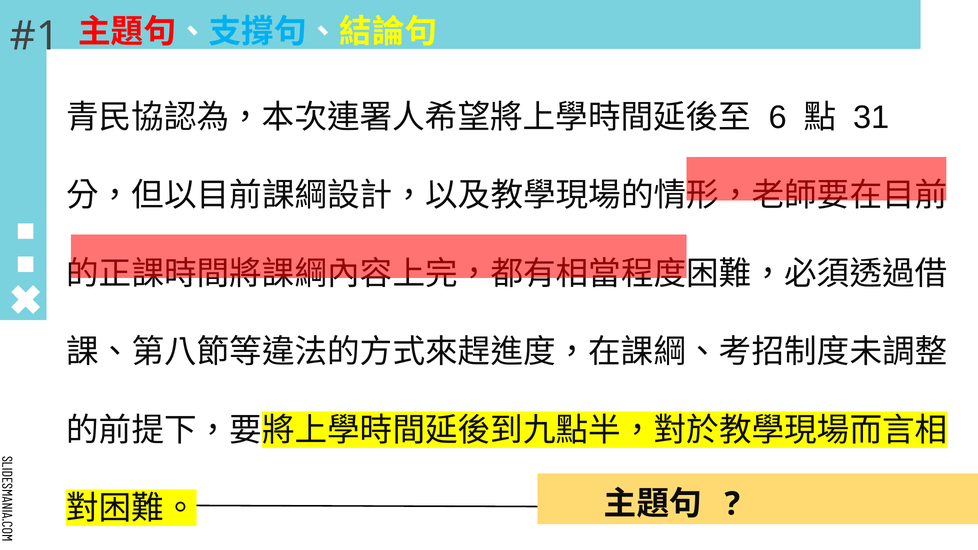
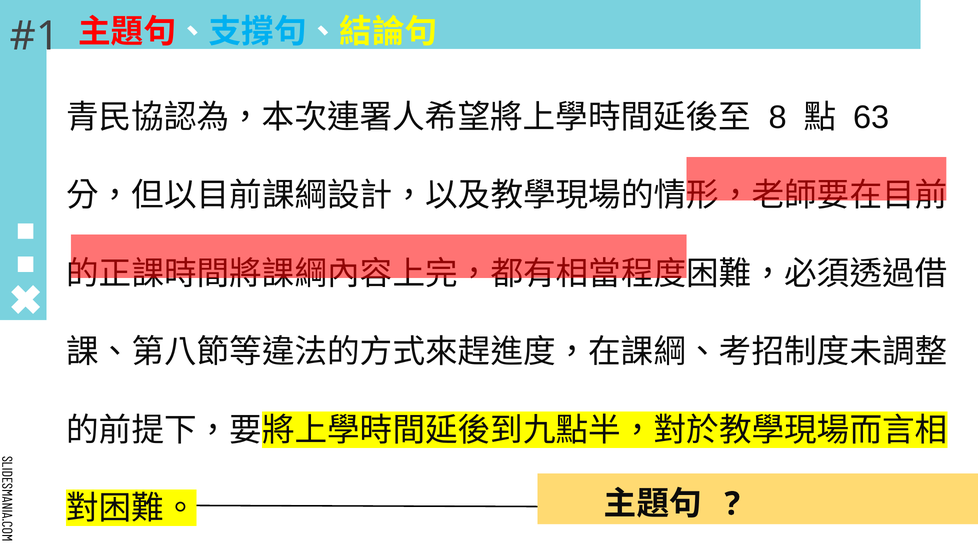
6: 6 -> 8 (778, 117)
31: 31 -> 63 (871, 117)
